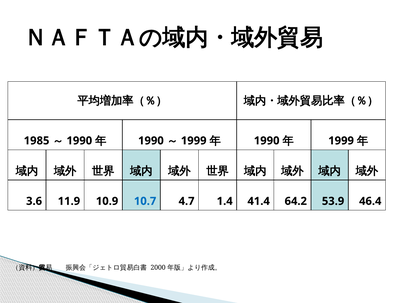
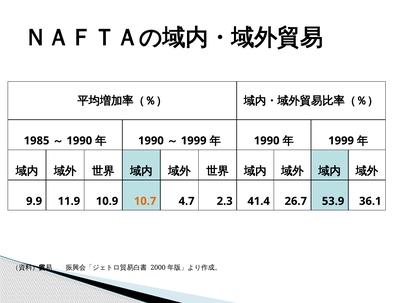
3.6: 3.6 -> 9.9 (34, 201)
10.7 colour: blue -> orange (145, 201)
1.4: 1.4 -> 2.3 (225, 201)
64.2: 64.2 -> 26.7 (296, 201)
46.4: 46.4 -> 36.1 (370, 201)
